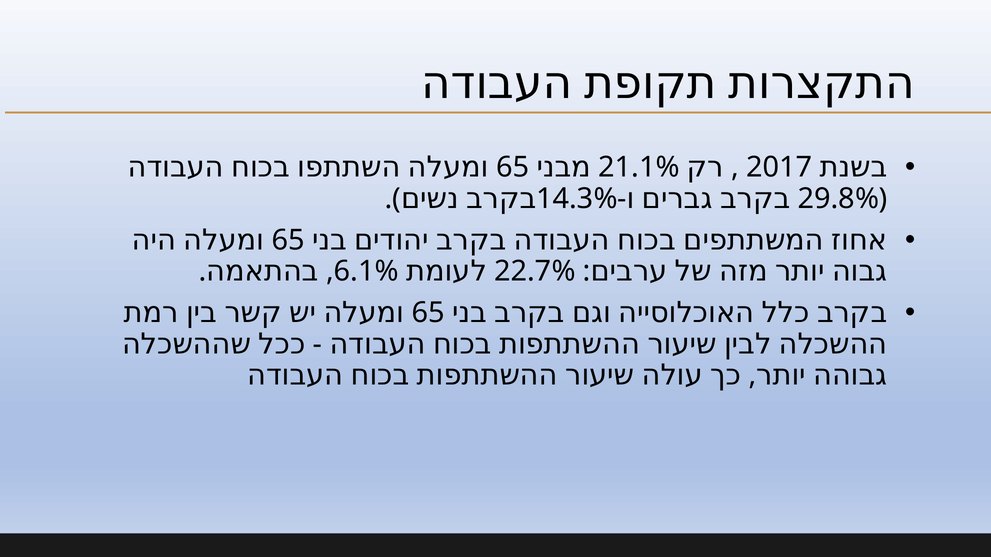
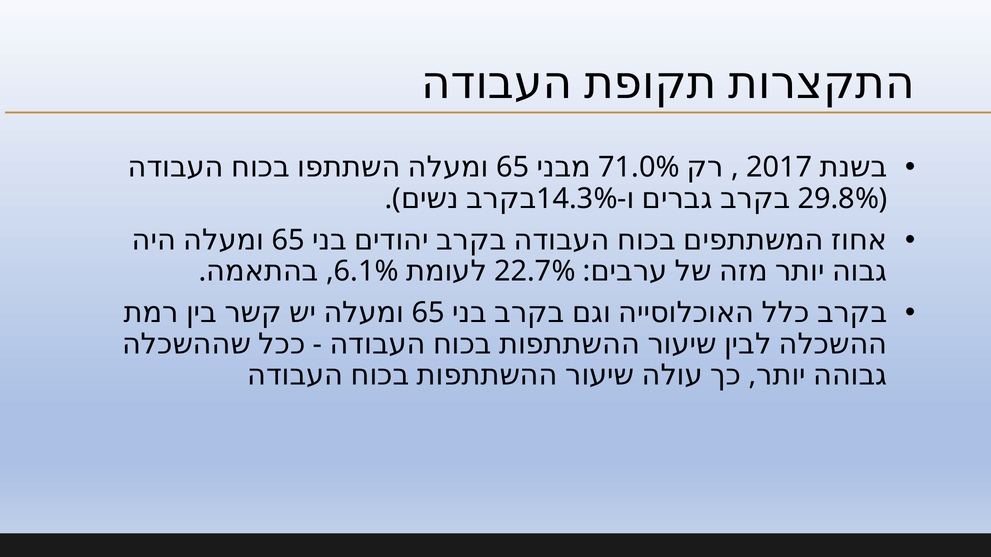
21.1%: 21.1% -> 71.0% (639, 168)
